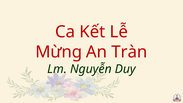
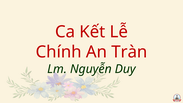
Mừng: Mừng -> Chính (59, 52)
